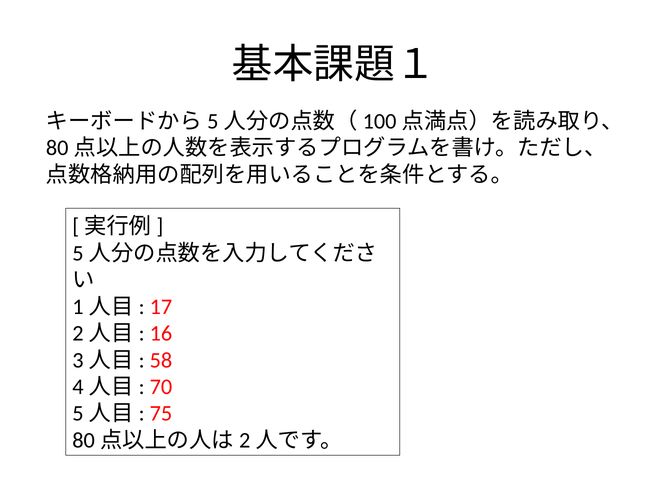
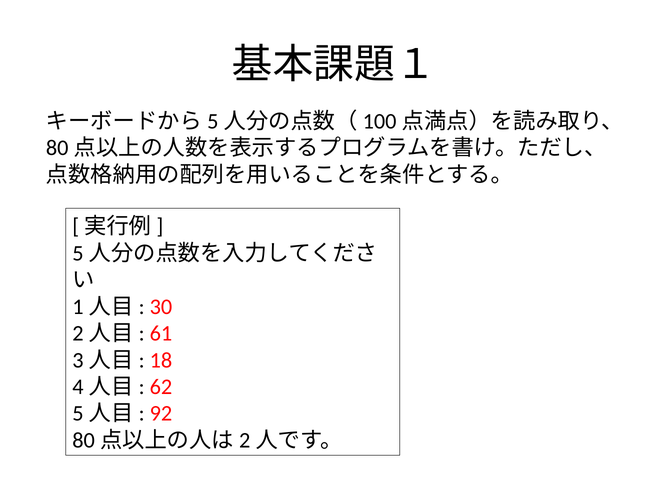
17: 17 -> 30 (161, 307)
16: 16 -> 61 (161, 333)
58: 58 -> 18 (161, 360)
70: 70 -> 62 (161, 387)
75: 75 -> 92 (161, 414)
